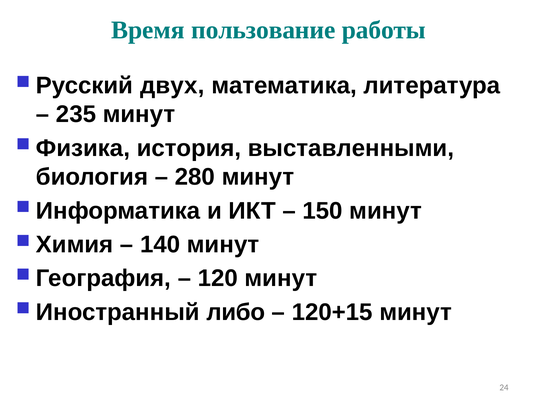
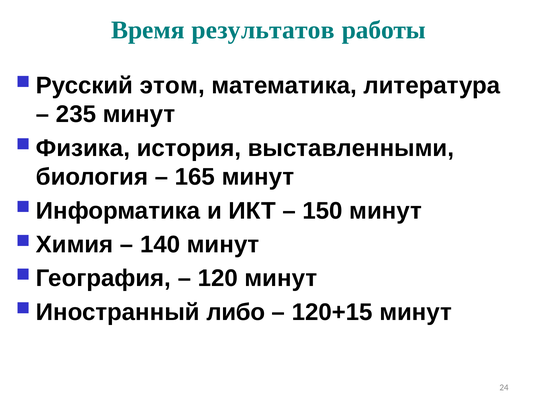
пользование: пользование -> результатов (263, 30)
двух: двух -> этом (172, 85)
280: 280 -> 165 (195, 177)
